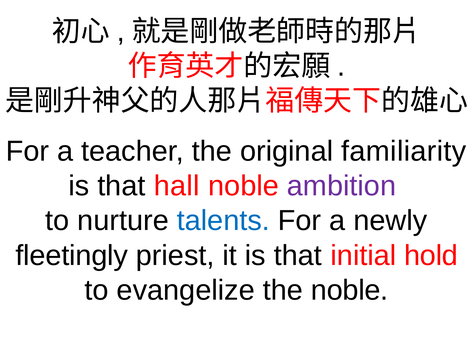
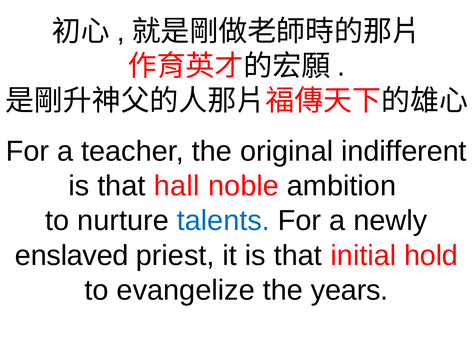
familiarity: familiarity -> indifferent (404, 151)
ambition colour: purple -> black (342, 186)
fleetingly: fleetingly -> enslaved (72, 255)
the noble: noble -> years (350, 290)
